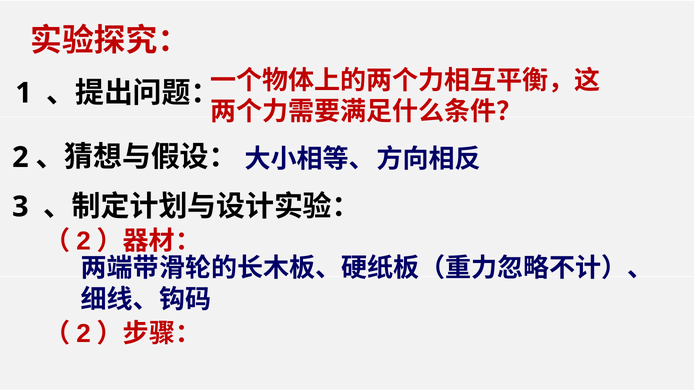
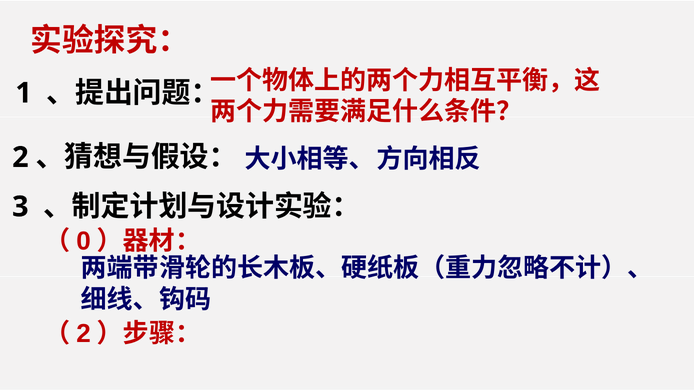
2: 2 -> 0 (84, 242)
